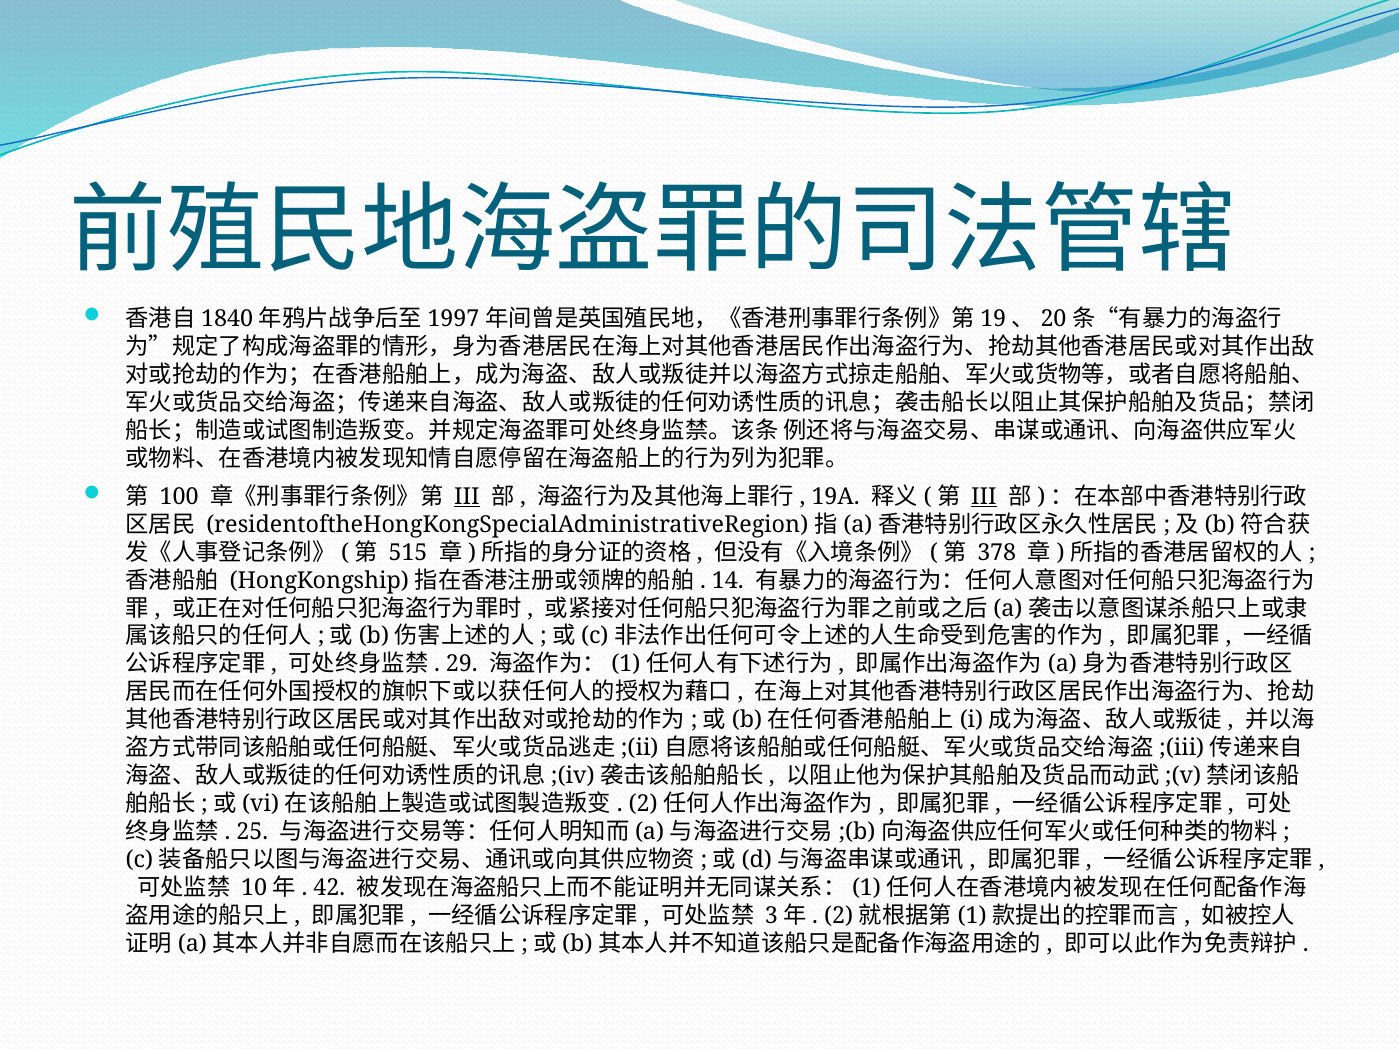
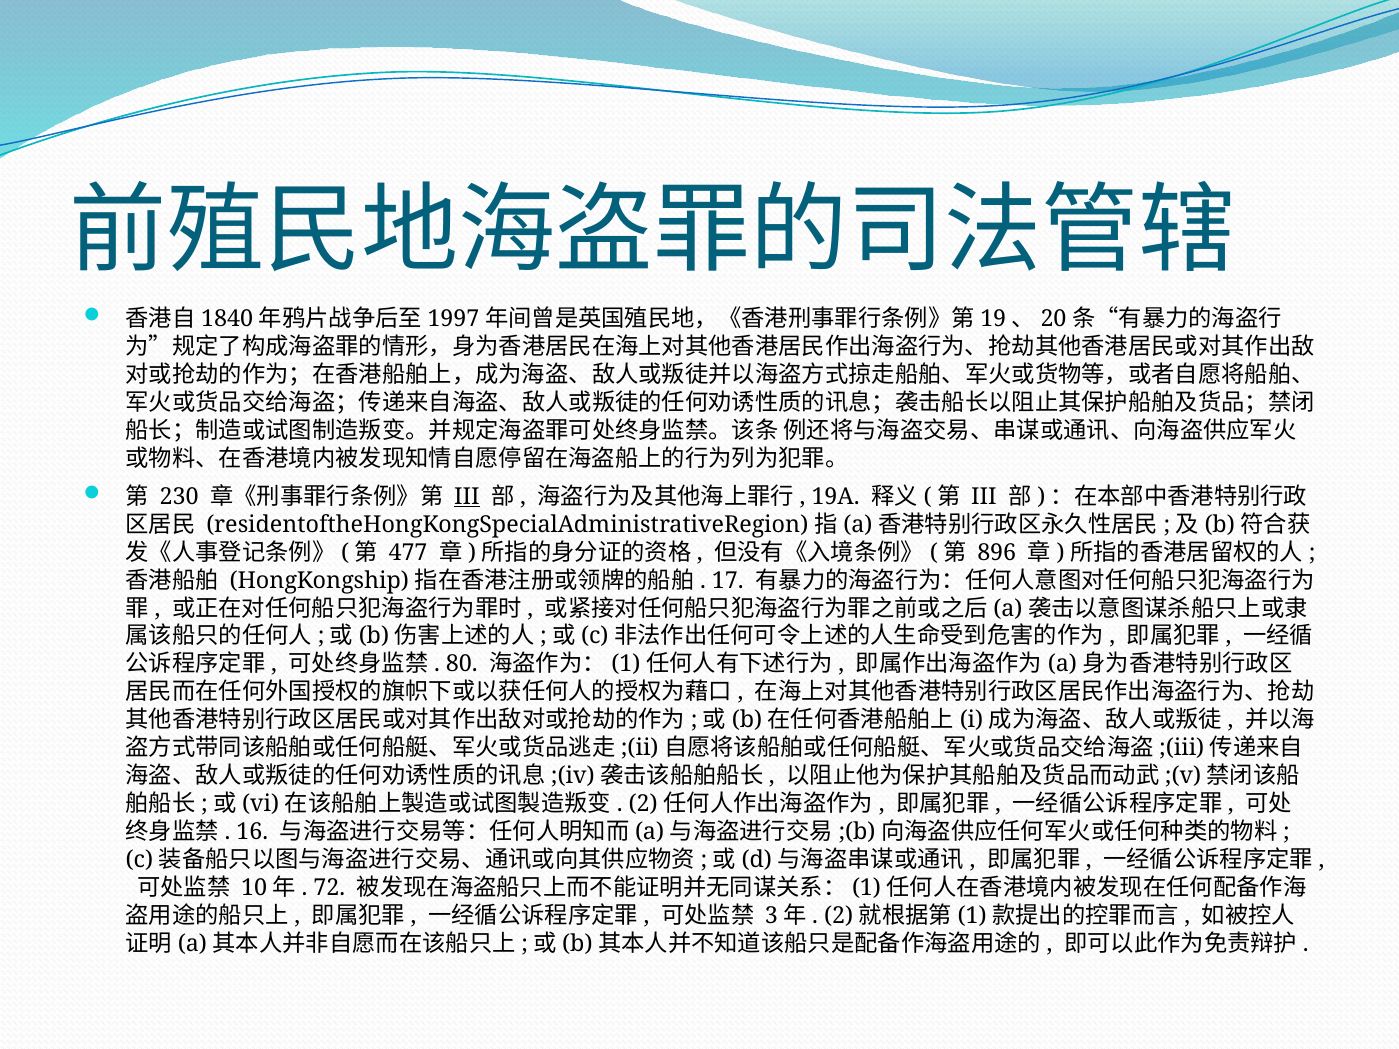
100: 100 -> 230 (179, 497)
III underline: present -> none (984, 497)
515: 515 -> 477 (408, 553)
378: 378 -> 896 (997, 553)
14: 14 -> 17 (728, 580)
29: 29 -> 80 (462, 664)
25: 25 -> 16 (252, 832)
42: 42 -> 72 (329, 888)
